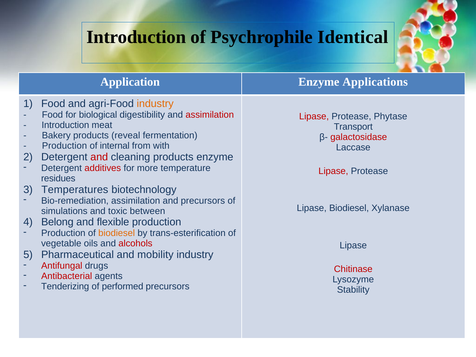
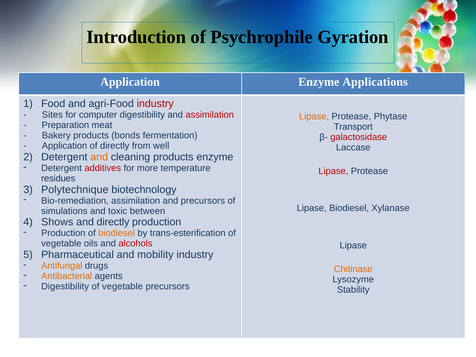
Identical: Identical -> Gyration (353, 37)
industry colour: orange -> red (155, 104)
Food: Food -> Sites (52, 115)
biological: biological -> computer (98, 115)
Lipase colour: red -> orange (314, 116)
Introduction: Introduction -> Preparation (65, 125)
reveal: reveal -> bonds (126, 136)
Production: Production -> Application (65, 146)
of internal: internal -> directly (115, 146)
with: with -> well (161, 146)
and colour: red -> orange (99, 157)
Temperatures: Temperatures -> Polytechnique (75, 190)
Belong: Belong -> Shows (57, 222)
and flexible: flexible -> directly (113, 222)
Antifungal colour: red -> orange (62, 266)
Chitinase colour: red -> orange (353, 269)
Antibacterial colour: red -> orange (67, 276)
Tenderizing: Tenderizing -> Digestibility (65, 287)
performed: performed -> vegetable (123, 287)
